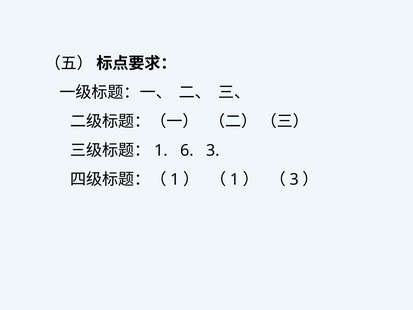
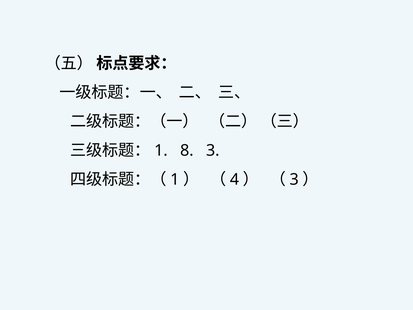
6: 6 -> 8 (187, 150)
1: 1 -> 4 (234, 179)
